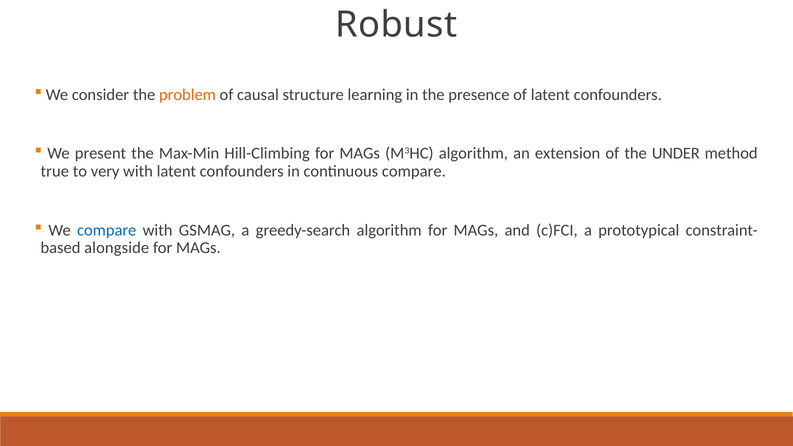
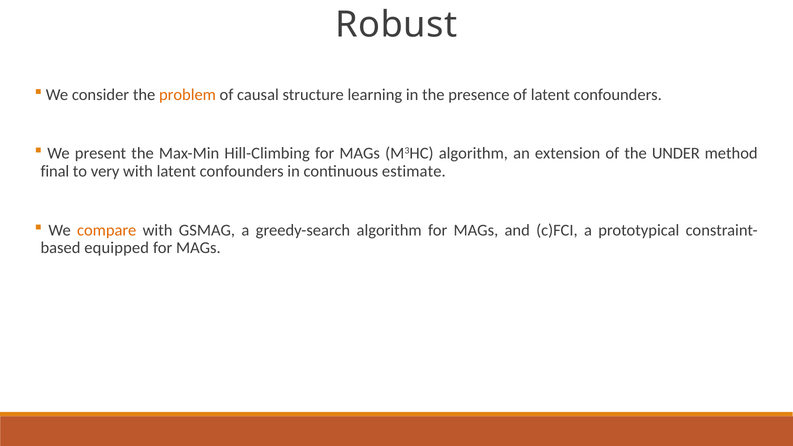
true: true -> final (55, 171)
continuous compare: compare -> estimate (414, 171)
compare colour: blue -> orange (107, 230)
alongside: alongside -> equipped (117, 248)
